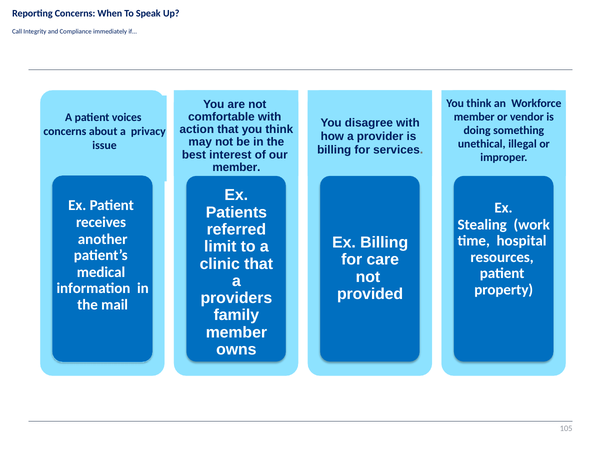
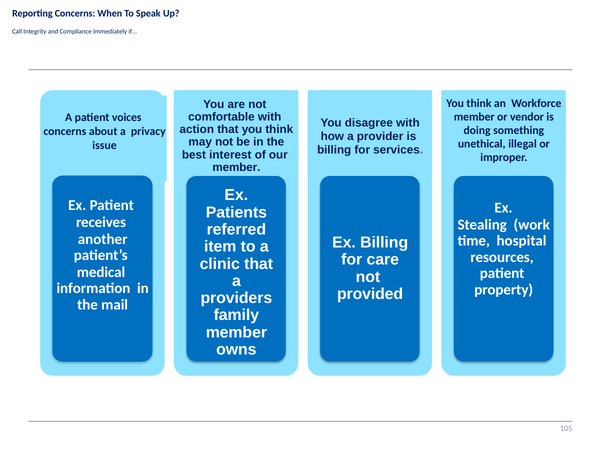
limit: limit -> item (220, 247)
